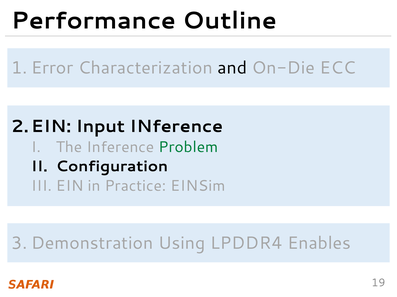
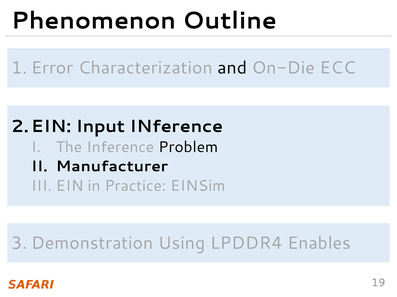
Performance: Performance -> Phenomenon (94, 21)
Problem colour: green -> black (188, 147)
Configuration: Configuration -> Manufacturer (112, 167)
